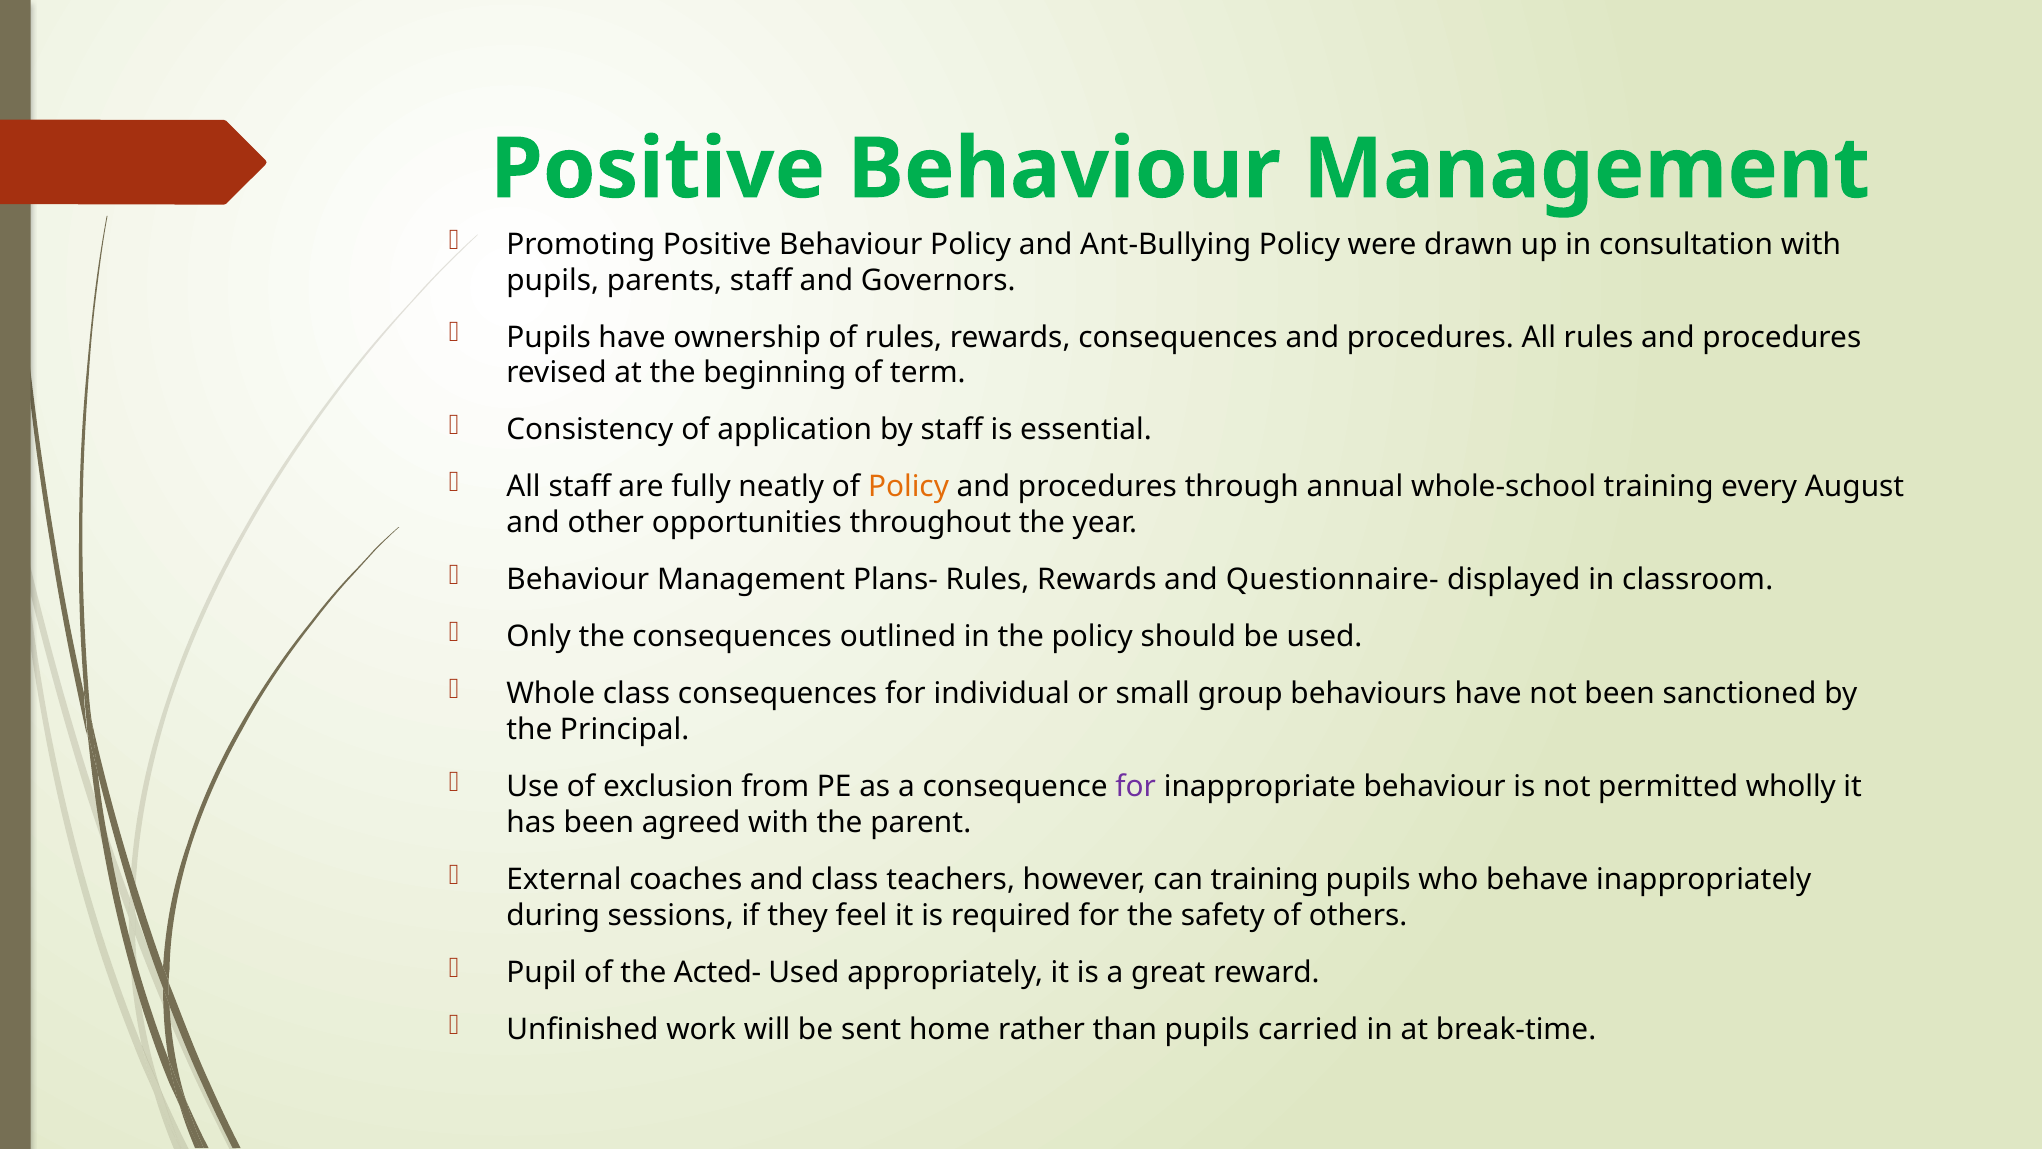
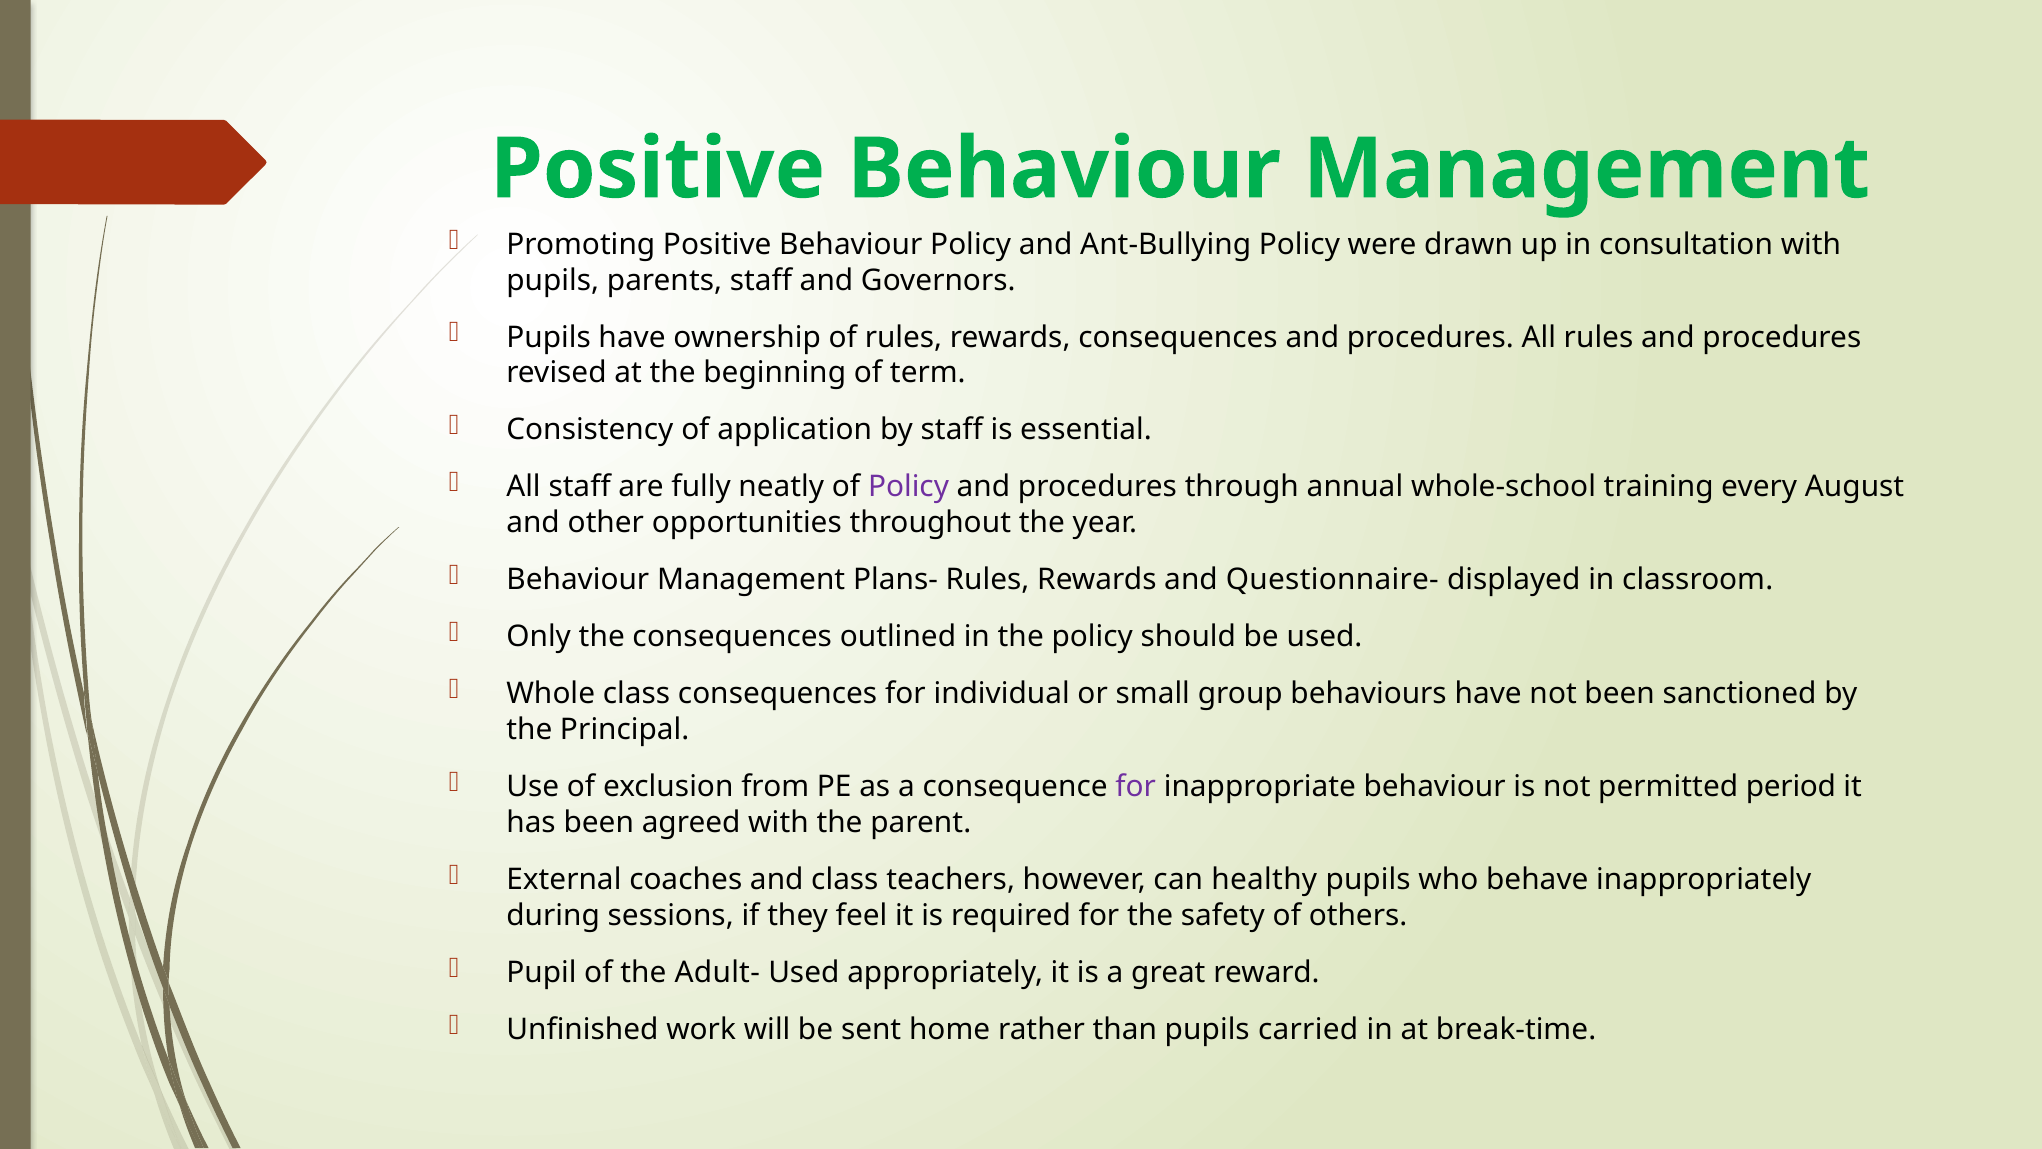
Policy colour: orange -> purple (908, 487)
wholly: wholly -> period (1791, 787)
can training: training -> healthy (1264, 879)
Acted-: Acted- -> Adult- (717, 972)
